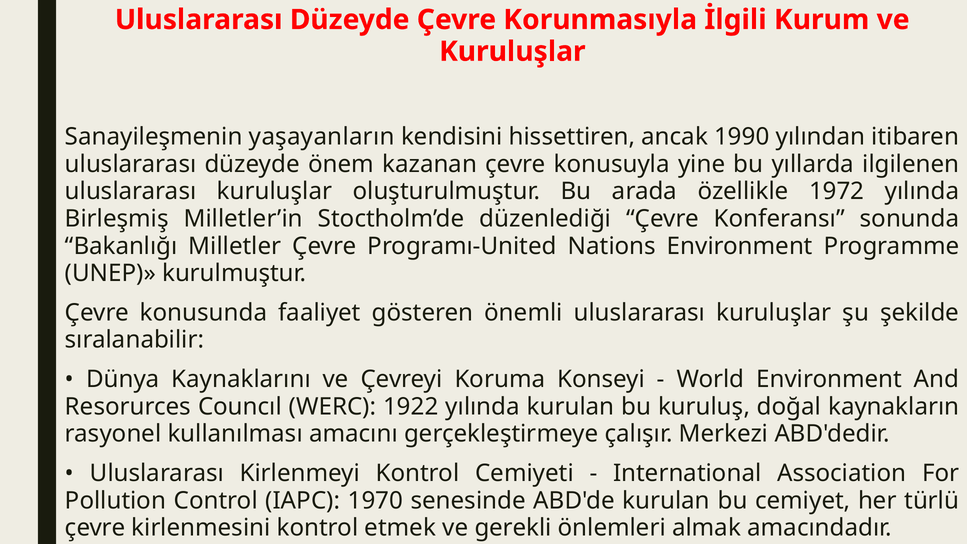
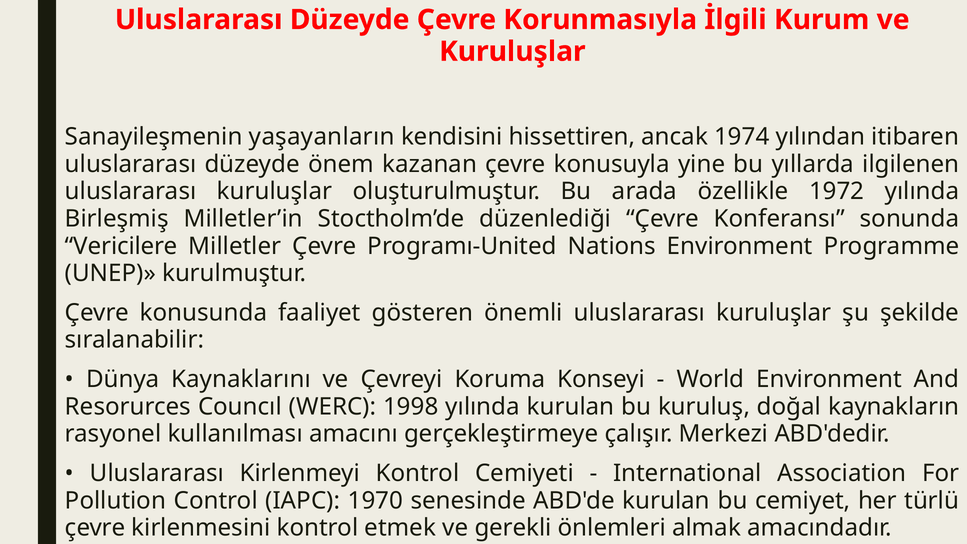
1990: 1990 -> 1974 (742, 137)
Bakanlığı: Bakanlığı -> Vericilere (121, 246)
1922: 1922 -> 1998 (411, 407)
